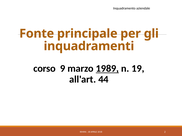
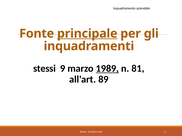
principale underline: none -> present (87, 34)
corso: corso -> stessi (44, 69)
19: 19 -> 81 (138, 69)
44: 44 -> 89 (103, 80)
